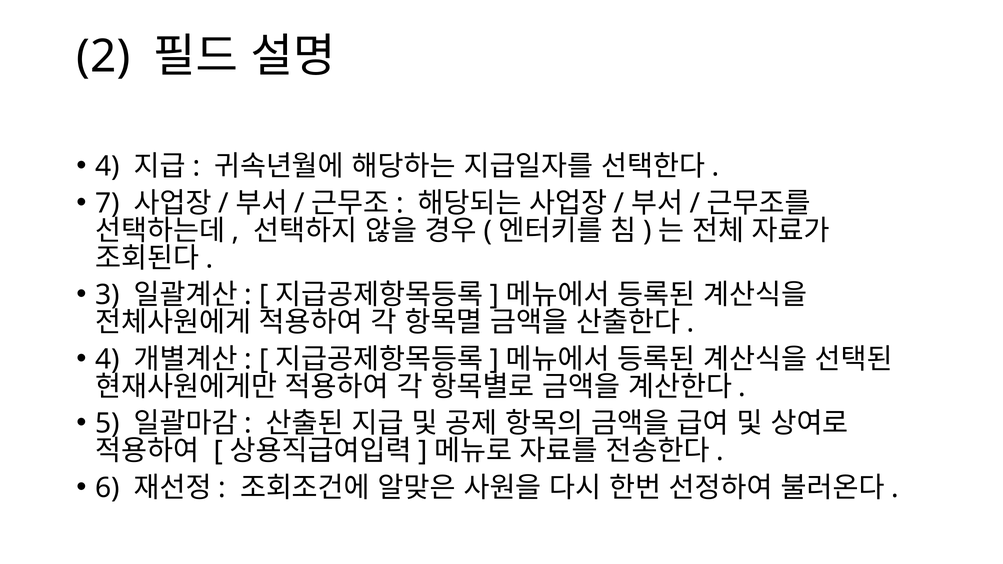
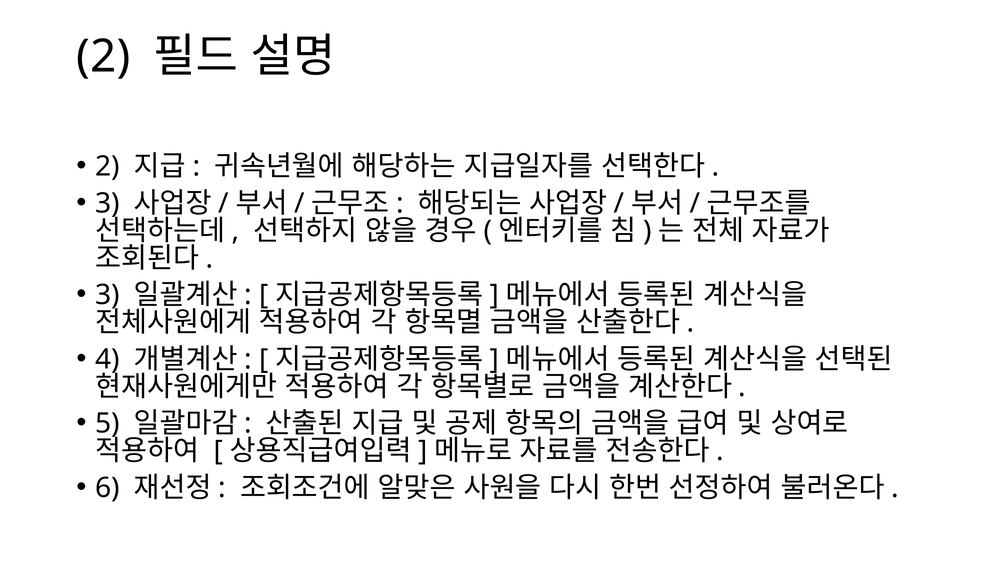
4: 4 -> 2 (108, 167)
7: 7 -> 3 (108, 203)
